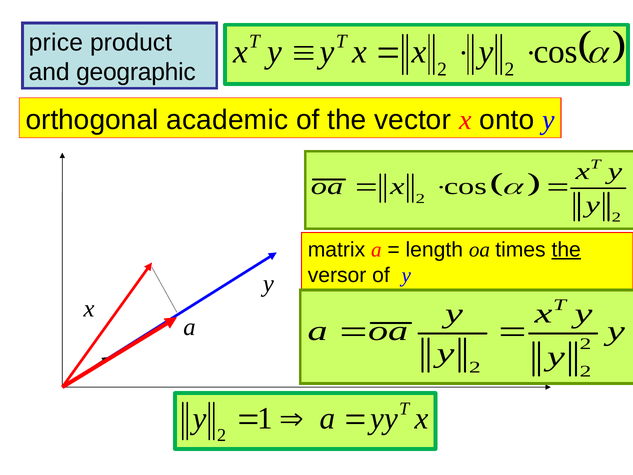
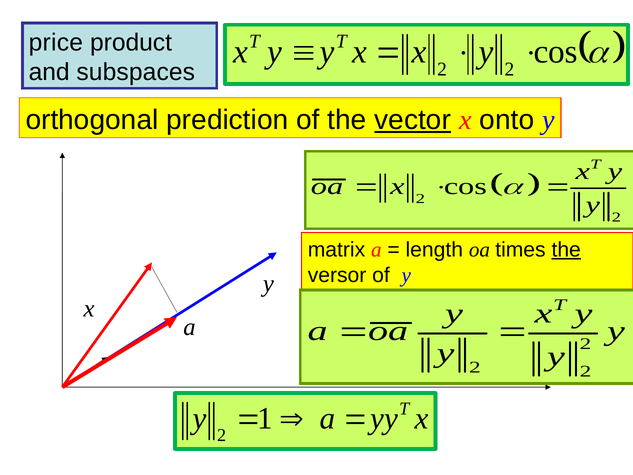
geographic: geographic -> subspaces (136, 72)
academic: academic -> prediction (227, 120)
vector underline: none -> present (413, 120)
